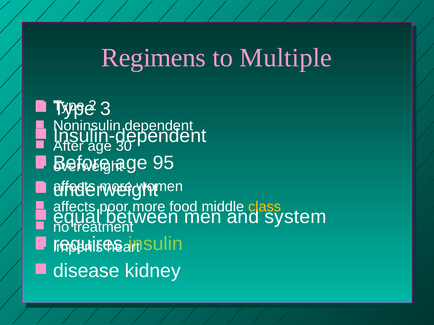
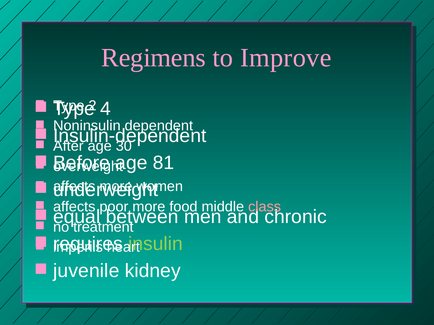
Multiple: Multiple -> Improve (286, 58)
3: 3 -> 4 (106, 109)
95: 95 -> 81 (164, 163)
class colour: yellow -> pink (265, 207)
system: system -> chronic (296, 217)
disease: disease -> juvenile (86, 271)
